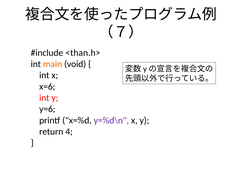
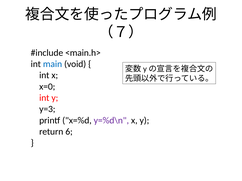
<than.h>: <than.h> -> <main.h> (83, 53)
main colour: orange -> blue (53, 64)
x=6: x=6 -> x=0 (47, 87)
y=6: y=6 -> y=3 (47, 109)
4: 4 -> 6 (69, 132)
